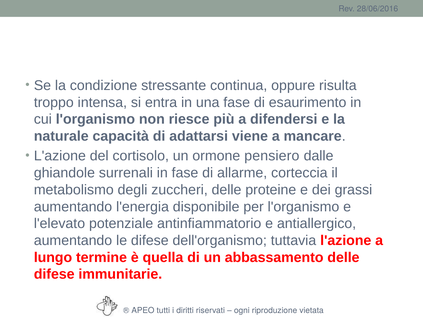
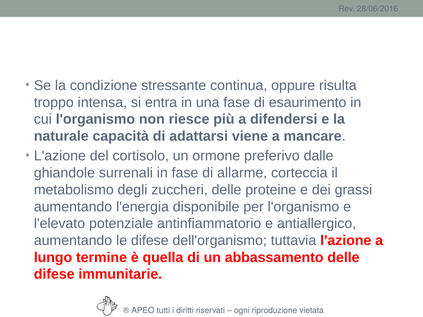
pensiero: pensiero -> preferivo (272, 156)
